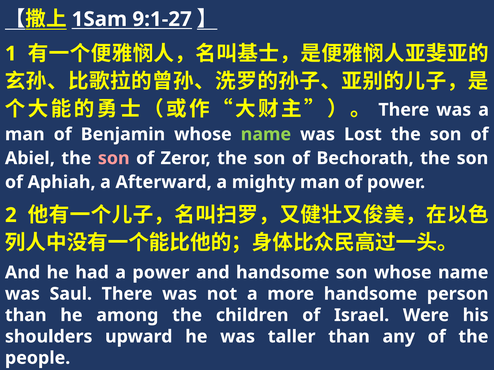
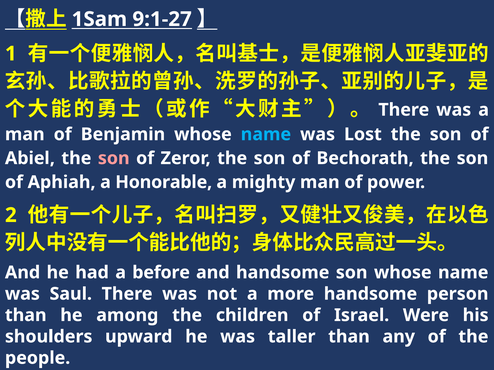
name colour: light green -> light blue (266, 134)
Afterward: Afterward -> Honorable (164, 182)
a power: power -> before (161, 273)
